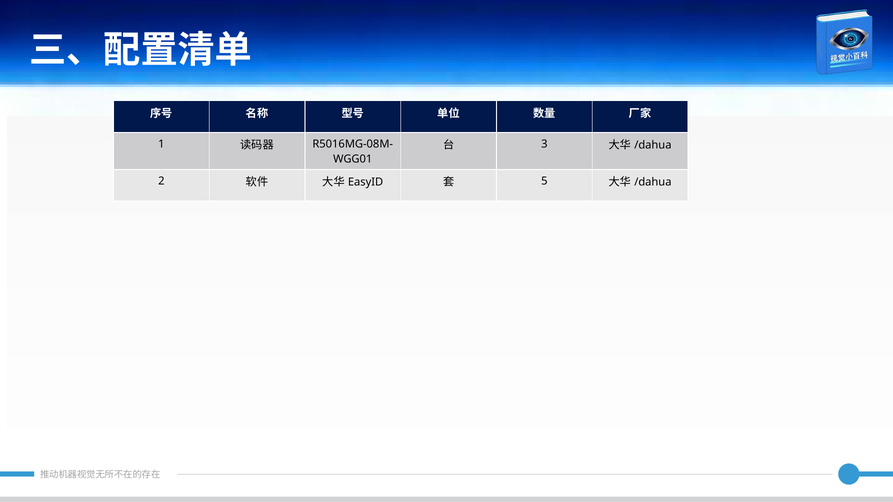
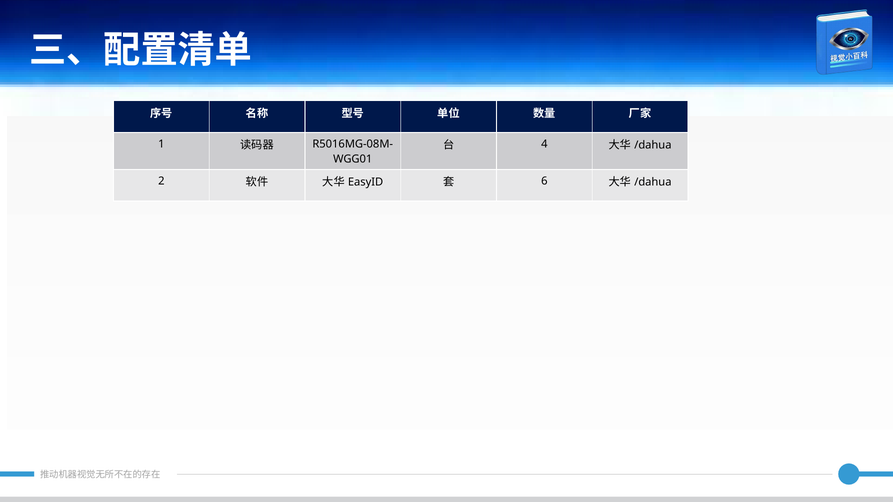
3: 3 -> 4 (544, 144)
5: 5 -> 6 (544, 181)
